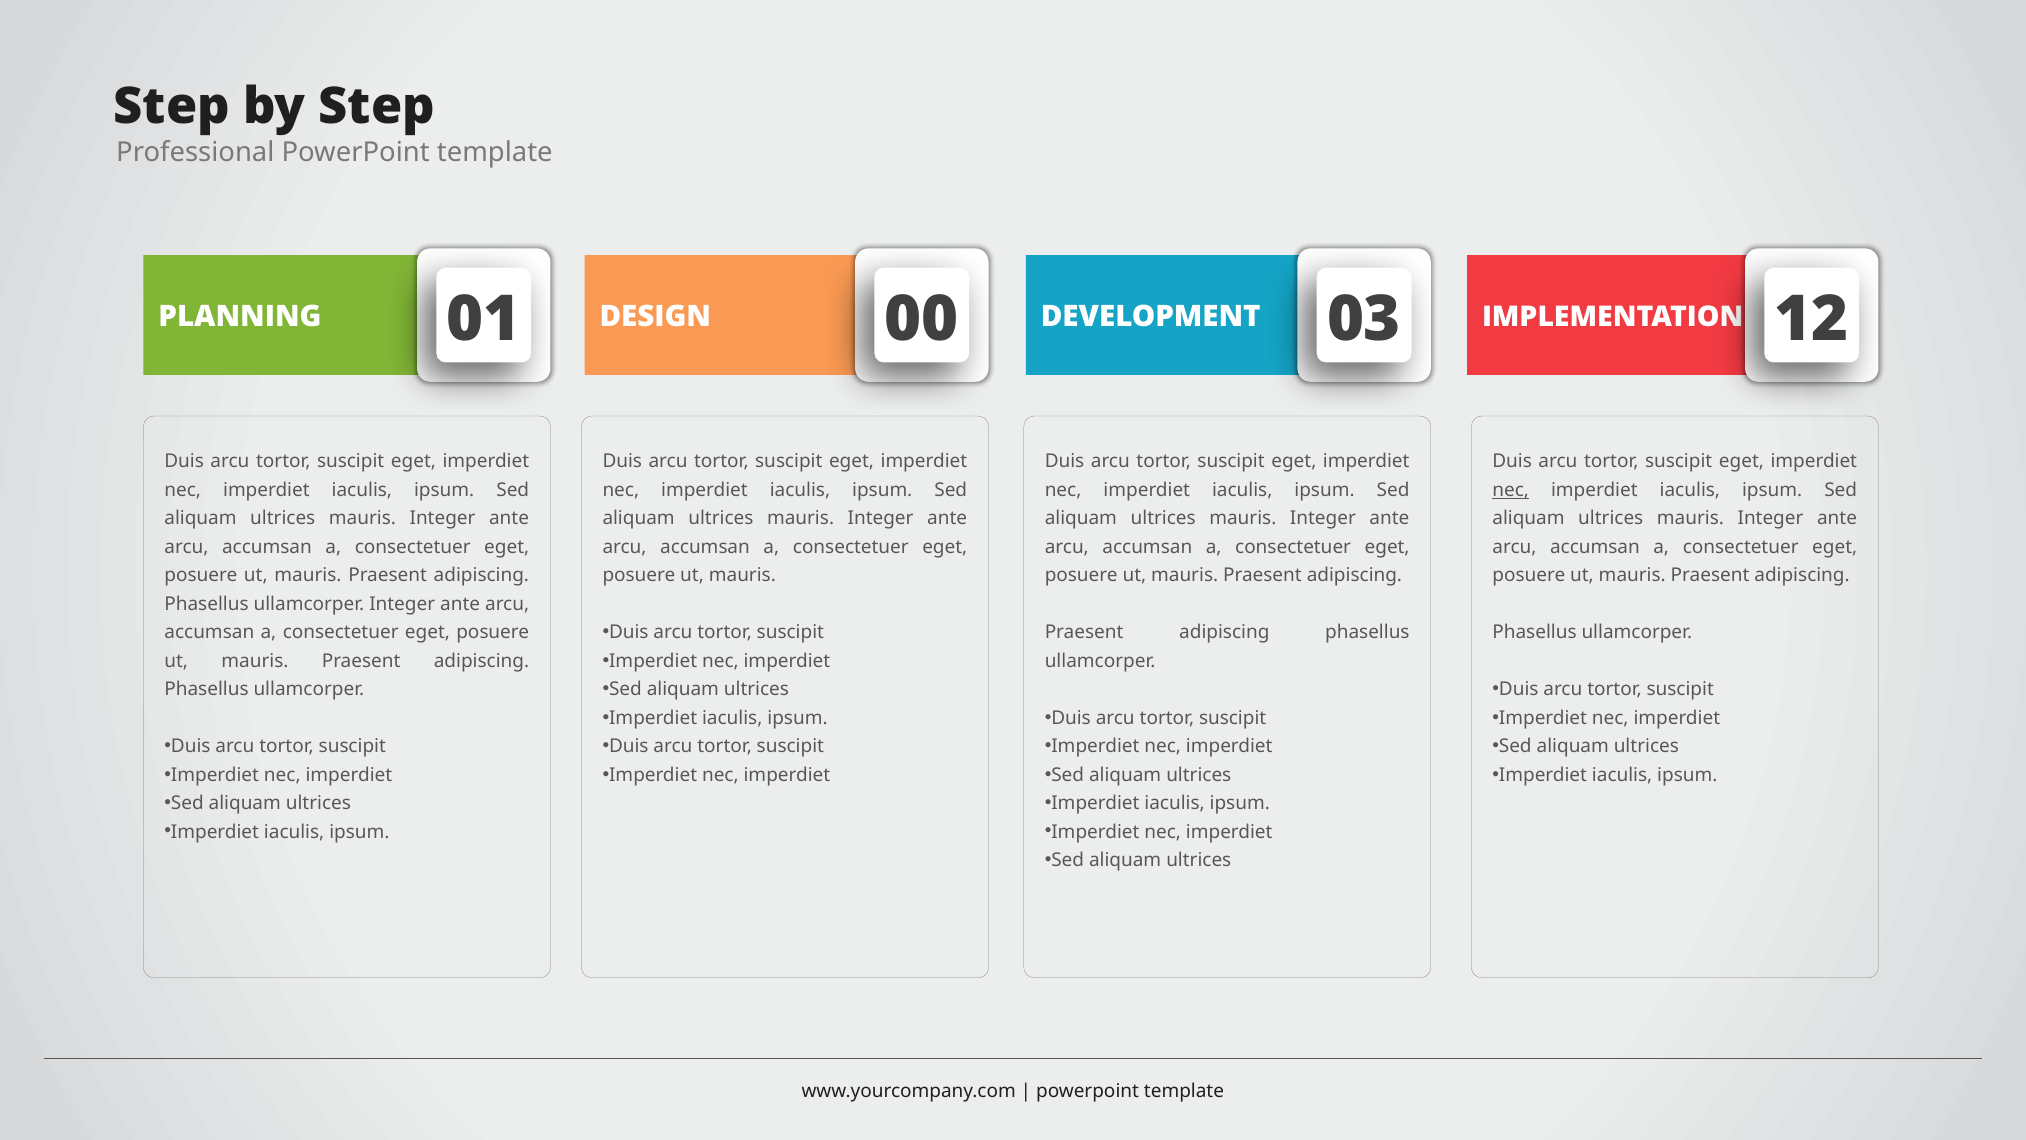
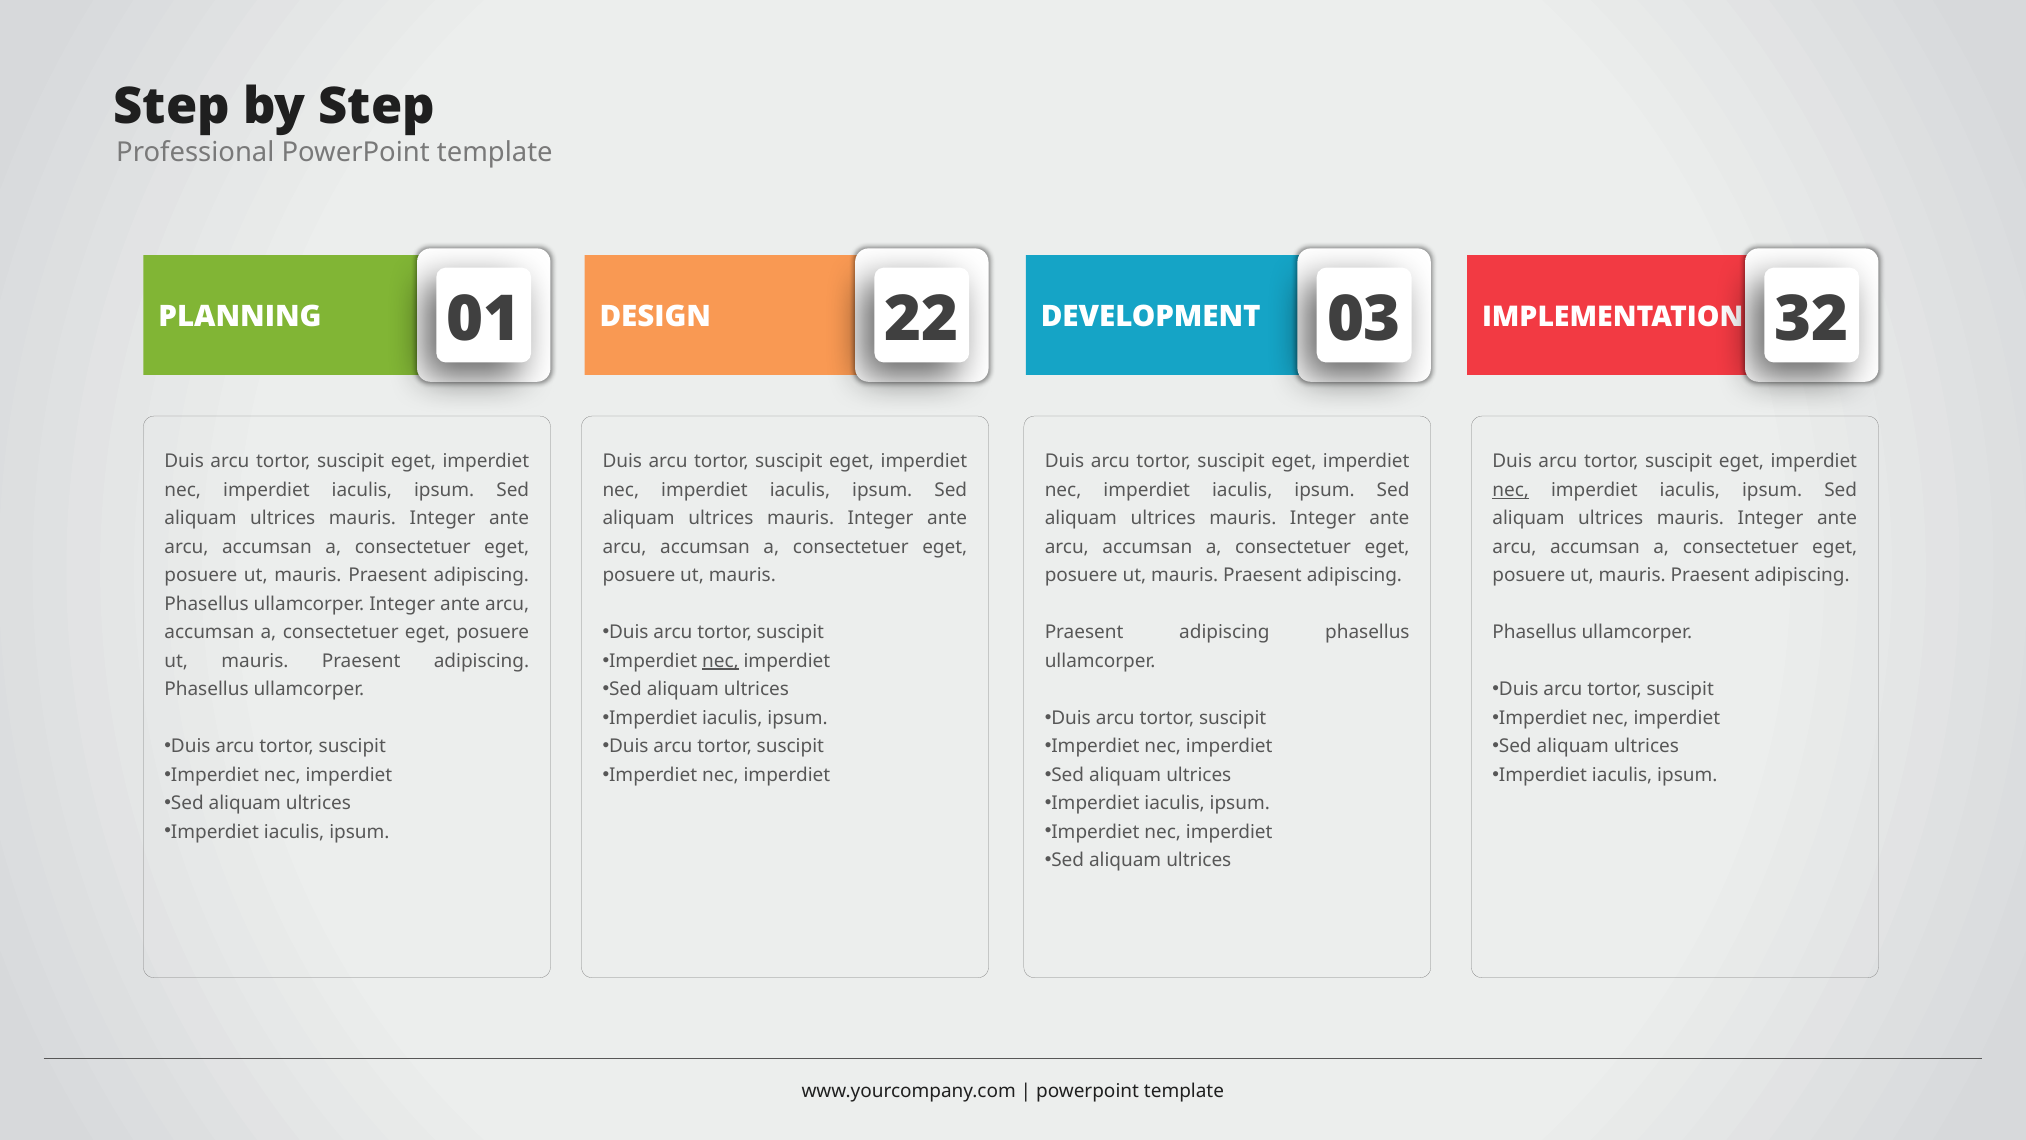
00: 00 -> 22 (922, 319)
12: 12 -> 32 (1812, 319)
nec underline: none -> present (720, 661)
